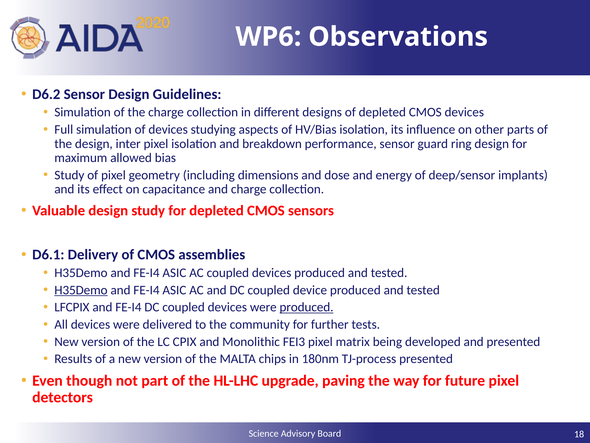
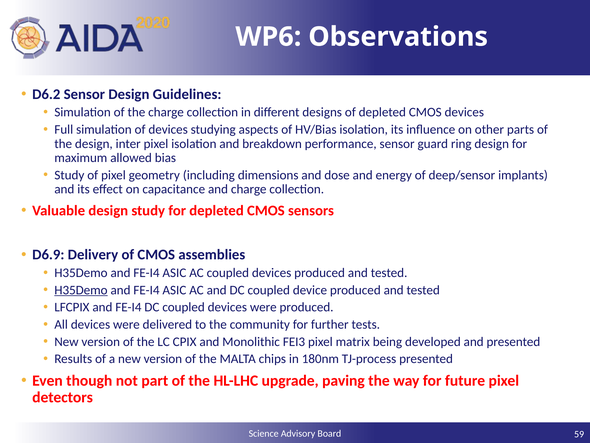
D6.1: D6.1 -> D6.9 (48, 254)
produced underline: present -> none (307, 307)
18: 18 -> 59 (579, 434)
